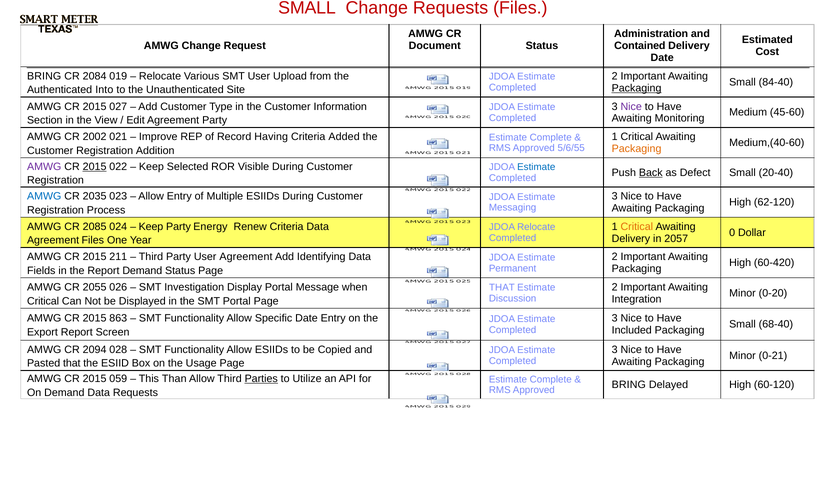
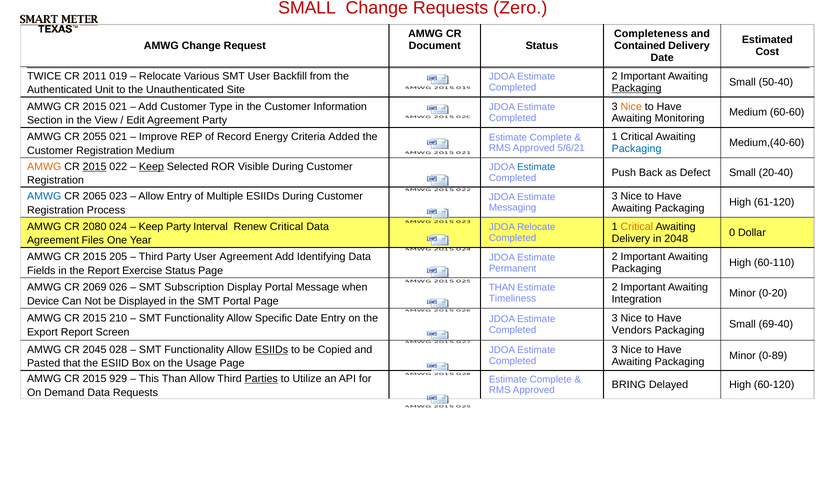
Requests Files: Files -> Zero (520, 8)
Administration: Administration -> Completeness (651, 34)
BRING: BRING -> TWICE (44, 76)
2084: 2084 -> 2011 (95, 76)
Upload: Upload -> Backfill (290, 76)
84-40: 84-40 -> 50-40 (776, 82)
Into: Into -> Unit (104, 90)
CR 2015 027: 027 -> 021 (118, 107)
Nice colour: purple -> orange (631, 107)
45-60: 45-60 -> 60-60 (787, 113)
2002: 2002 -> 2055 (95, 137)
Having: Having -> Energy (271, 137)
5/6/55: 5/6/55 -> 5/6/21 (571, 148)
Packaging colour: orange -> blue (637, 149)
Registration Addition: Addition -> Medium (155, 151)
AMWG colour: purple -> orange (44, 167)
Keep underline: none -> present (151, 167)
Back underline: present -> none (651, 173)
2035: 2035 -> 2065 (95, 197)
62-120: 62-120 -> 61-120 (774, 203)
2085: 2085 -> 2080 (95, 227)
Energy: Energy -> Interval (211, 227)
Renew Criteria: Criteria -> Critical (287, 227)
2057: 2057 -> 2048 (676, 239)
211: 211 -> 205 (118, 257)
60-420: 60-420 -> 60-110 (774, 263)
Report Demand: Demand -> Exercise (142, 271)
2055: 2055 -> 2069 (95, 288)
Investigation: Investigation -> Subscription (194, 288)
THAT: THAT -> THAN (502, 288)
Discussion: Discussion -> Timeliness (513, 299)
Critical: Critical -> Device (43, 301)
863: 863 -> 210 (118, 319)
68-40: 68-40 -> 69-40 (776, 325)
Included: Included -> Vendors (632, 331)
2094: 2094 -> 2045 (95, 350)
ESIIDs underline: none -> present (272, 350)
0-21: 0-21 -> 0-89 (773, 356)
059: 059 -> 929 (118, 379)
